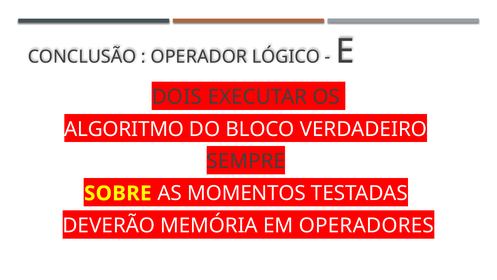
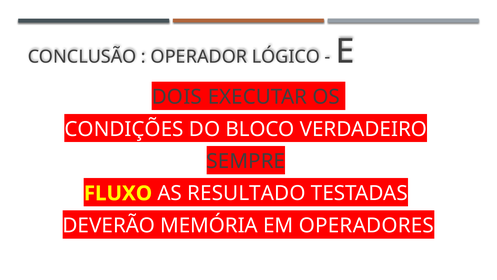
ALGORITMO: ALGORITMO -> CONDIÇÕES (124, 129)
SOBRE: SOBRE -> FLUXO (118, 193)
MOMENTOS: MOMENTOS -> RESULTADO (246, 193)
